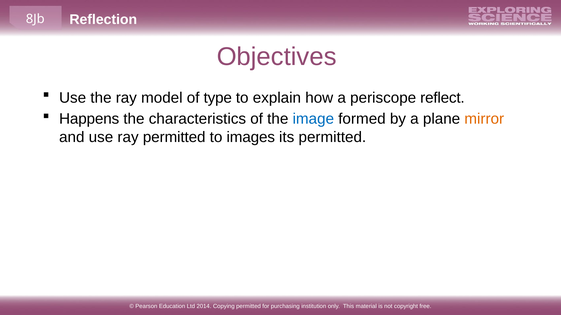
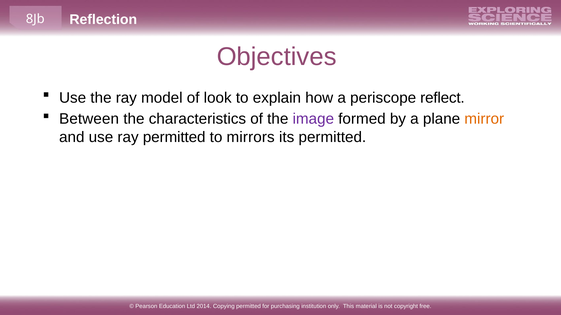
type: type -> look (218, 98)
Happens: Happens -> Between (89, 119)
image colour: blue -> purple (313, 119)
images: images -> mirrors (251, 137)
